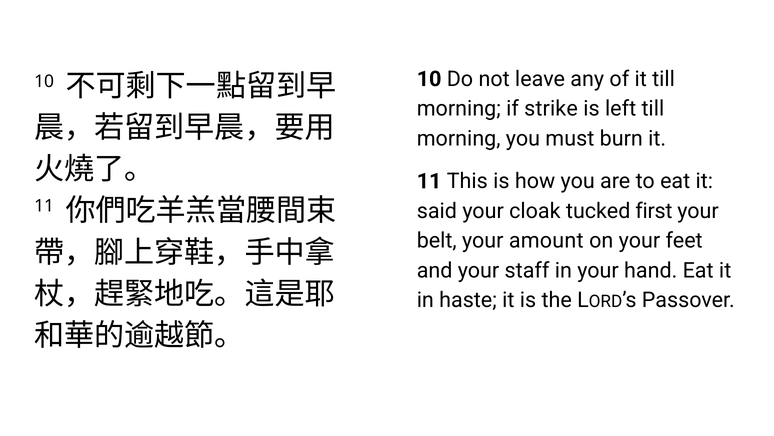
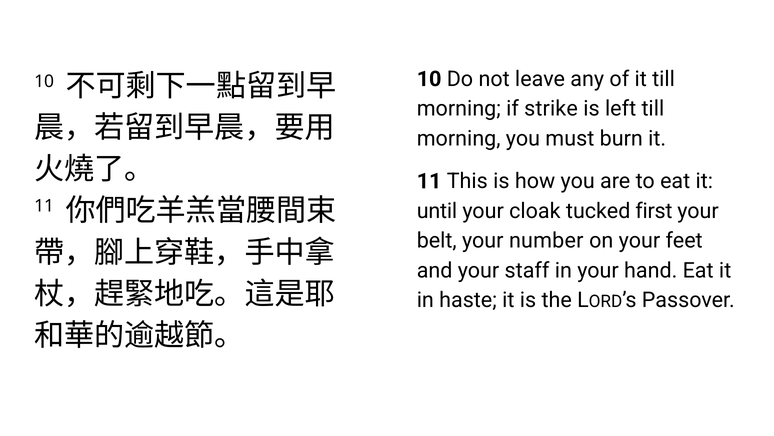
said: said -> until (437, 211)
amount: amount -> number (546, 240)
